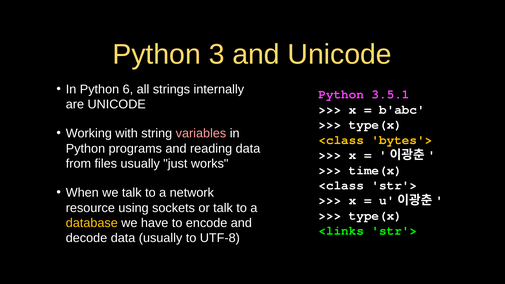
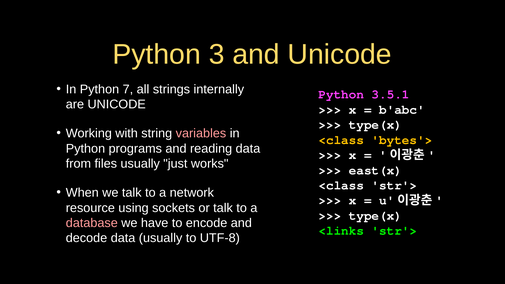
6: 6 -> 7 (128, 89)
time(x: time(x -> east(x (375, 170)
database colour: yellow -> pink (92, 223)
